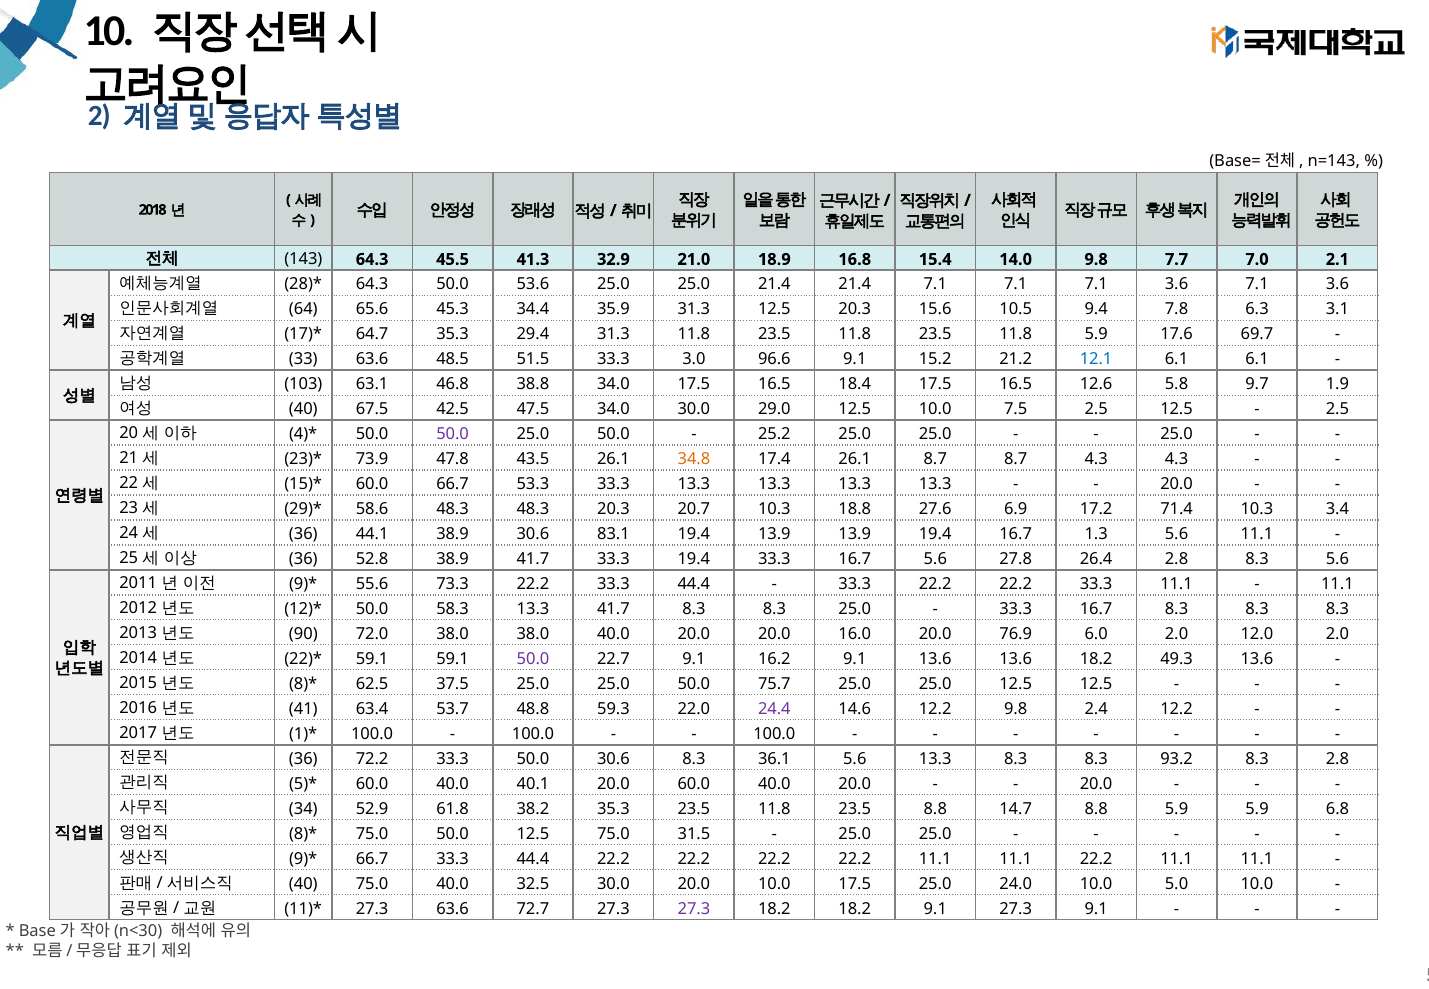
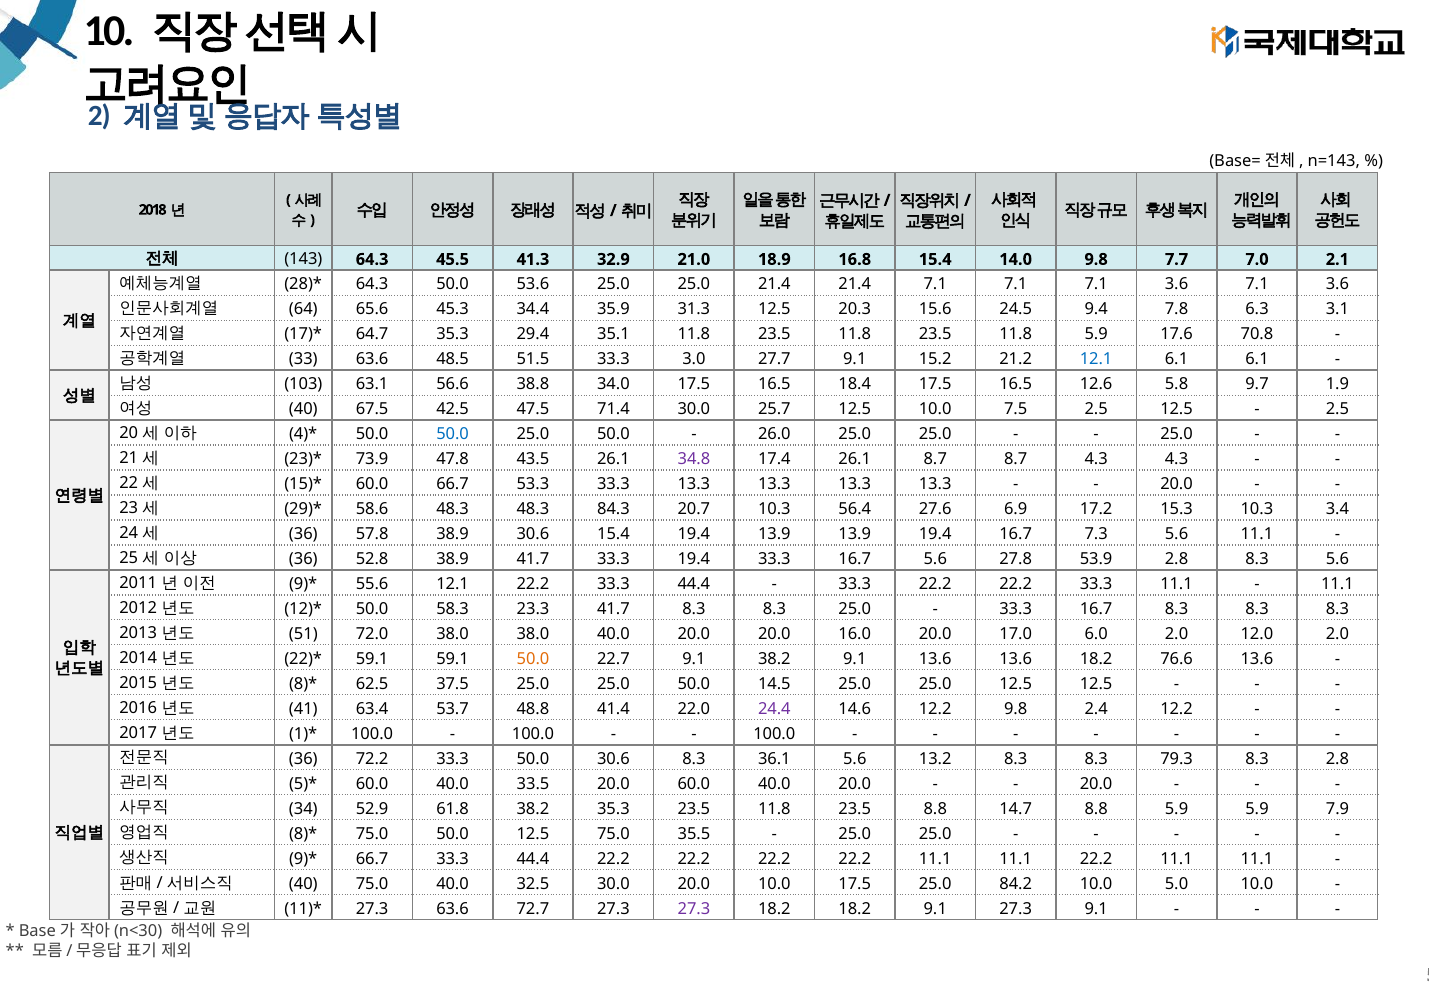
10.5: 10.5 -> 24.5 (1016, 309)
29.4 31.3: 31.3 -> 35.1 (613, 334)
69.7: 69.7 -> 70.8 (1257, 334)
96.6: 96.6 -> 27.7 (774, 359)
46.8: 46.8 -> 56.6 (453, 384)
47.5 34.0: 34.0 -> 71.4 (613, 409)
29.0: 29.0 -> 25.7 (774, 409)
50.0 colour: purple -> blue (453, 434)
25.2: 25.2 -> 26.0 (774, 434)
34.8 colour: orange -> purple (694, 459)
48.3 20.3: 20.3 -> 84.3 (613, 509)
18.8: 18.8 -> 56.4 (855, 509)
71.4: 71.4 -> 15.3 (1177, 509)
44.1: 44.1 -> 57.8 (372, 534)
30.6 83.1: 83.1 -> 15.4 (613, 534)
1.3: 1.3 -> 7.3 (1096, 534)
26.4: 26.4 -> 53.9 (1096, 559)
55.6 73.3: 73.3 -> 12.1 (453, 584)
58.3 13.3: 13.3 -> 23.3 (533, 609)
90: 90 -> 51 (303, 634)
76.9: 76.9 -> 17.0 (1016, 634)
50.0 colour: purple -> orange (533, 659)
9.1 16.2: 16.2 -> 38.2 (774, 659)
49.3: 49.3 -> 76.6 (1177, 659)
75.7: 75.7 -> 14.5 (774, 684)
59.3: 59.3 -> 41.4 (613, 709)
5.6 13.3: 13.3 -> 13.2 (935, 759)
93.2: 93.2 -> 79.3 (1177, 759)
40.1: 40.1 -> 33.5 (533, 784)
6.8: 6.8 -> 7.9 (1338, 809)
31.5: 31.5 -> 35.5 (694, 834)
24.0: 24.0 -> 84.2 (1016, 884)
